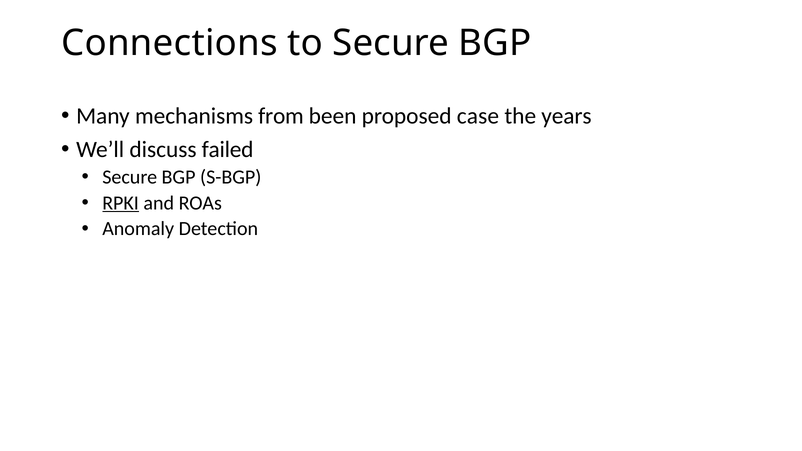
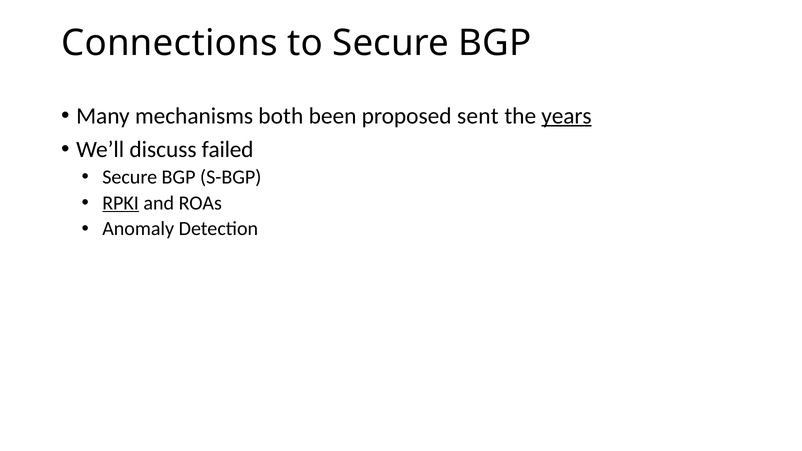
from: from -> both (281, 116)
case: case -> sent (478, 116)
years underline: none -> present (566, 116)
